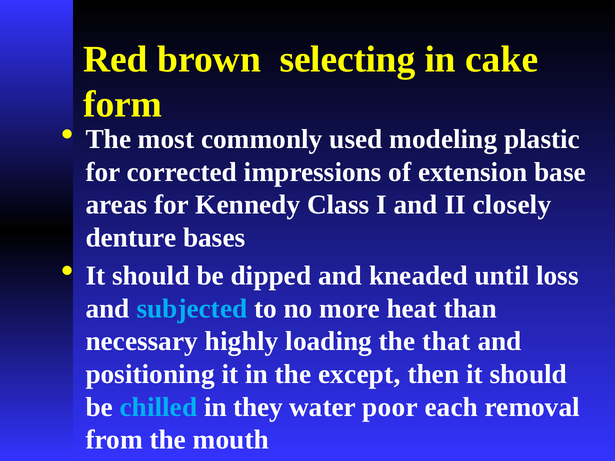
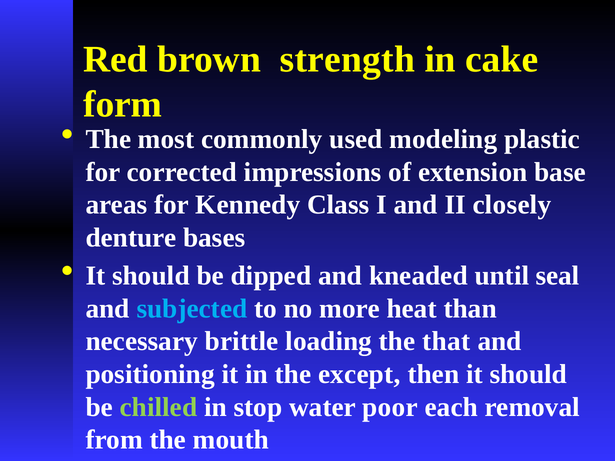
selecting: selecting -> strength (347, 60)
loss: loss -> seal (558, 276)
highly: highly -> brittle (242, 342)
chilled colour: light blue -> light green (158, 407)
they: they -> stop (258, 407)
